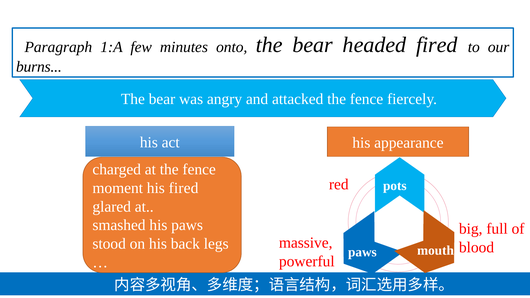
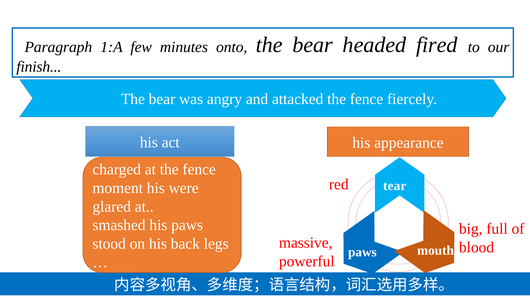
burns: burns -> finish (39, 67)
pots: pots -> tear (395, 186)
his fired: fired -> were (184, 188)
